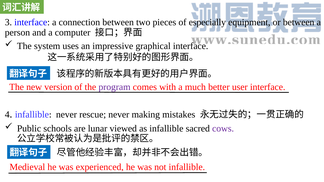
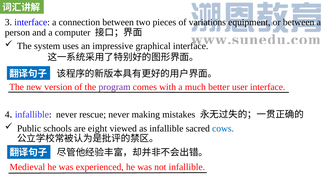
especially: especially -> variations (207, 22)
lunar: lunar -> eight (98, 129)
cows colour: purple -> blue (223, 129)
